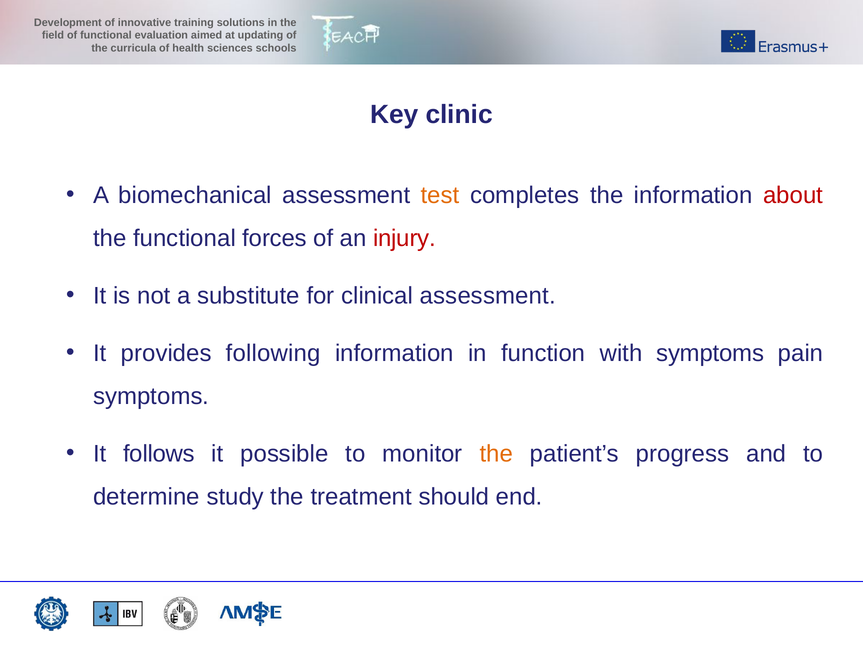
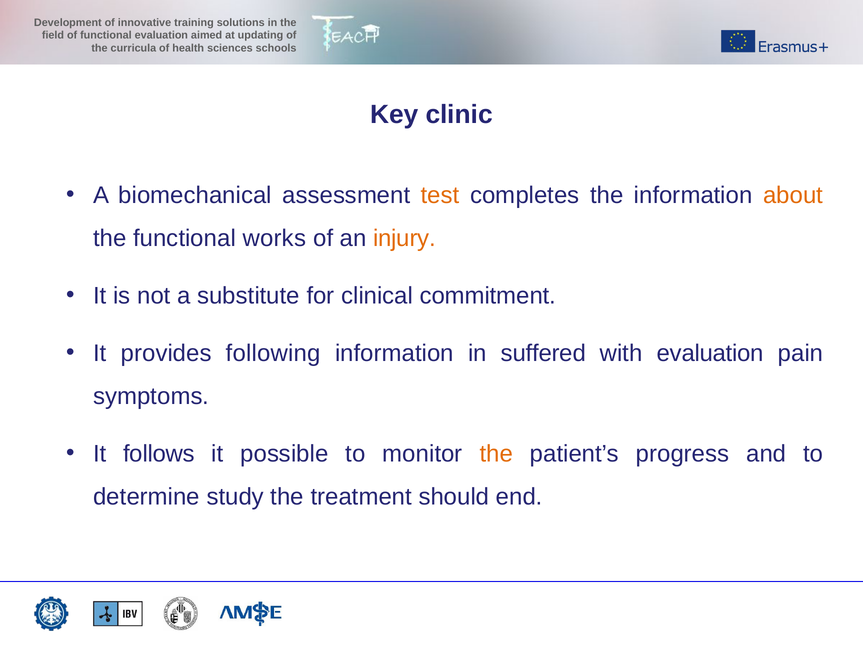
about colour: red -> orange (793, 195)
forces: forces -> works (274, 238)
injury colour: red -> orange (404, 238)
clinical assessment: assessment -> commitment (488, 296)
function: function -> suffered (543, 353)
with symptoms: symptoms -> evaluation (710, 353)
